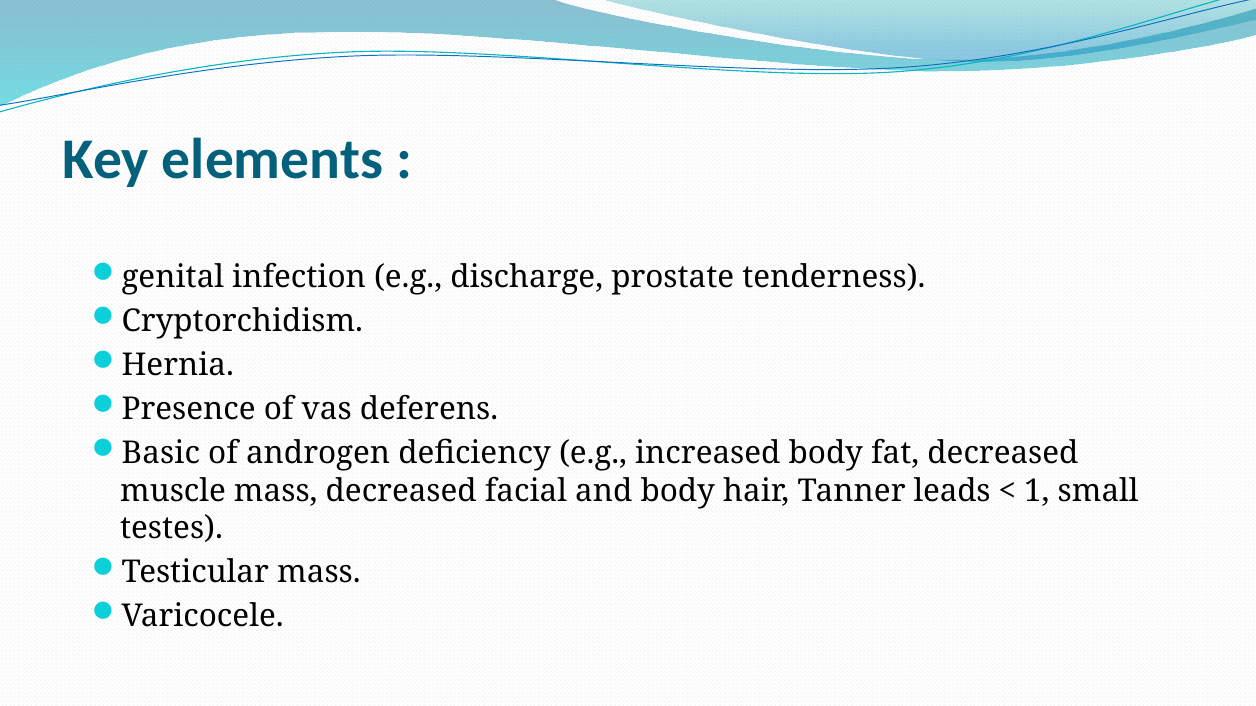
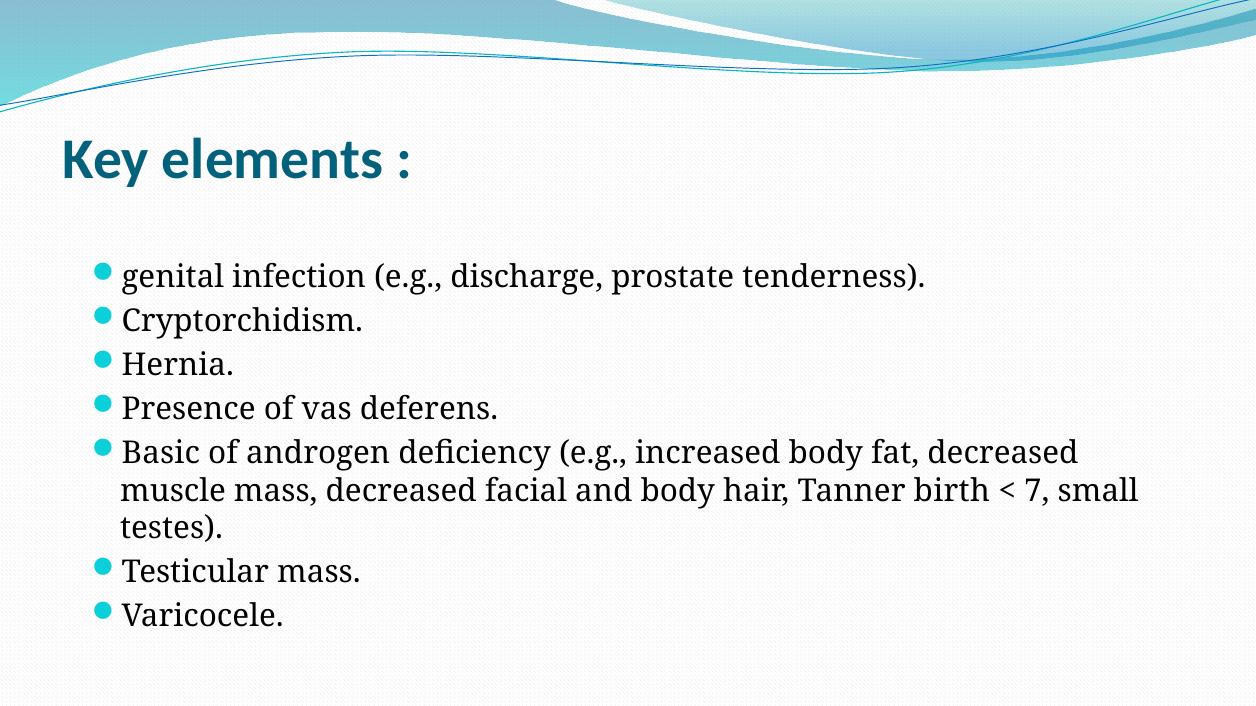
leads: leads -> birth (952, 491)
1: 1 -> 7 (1037, 491)
